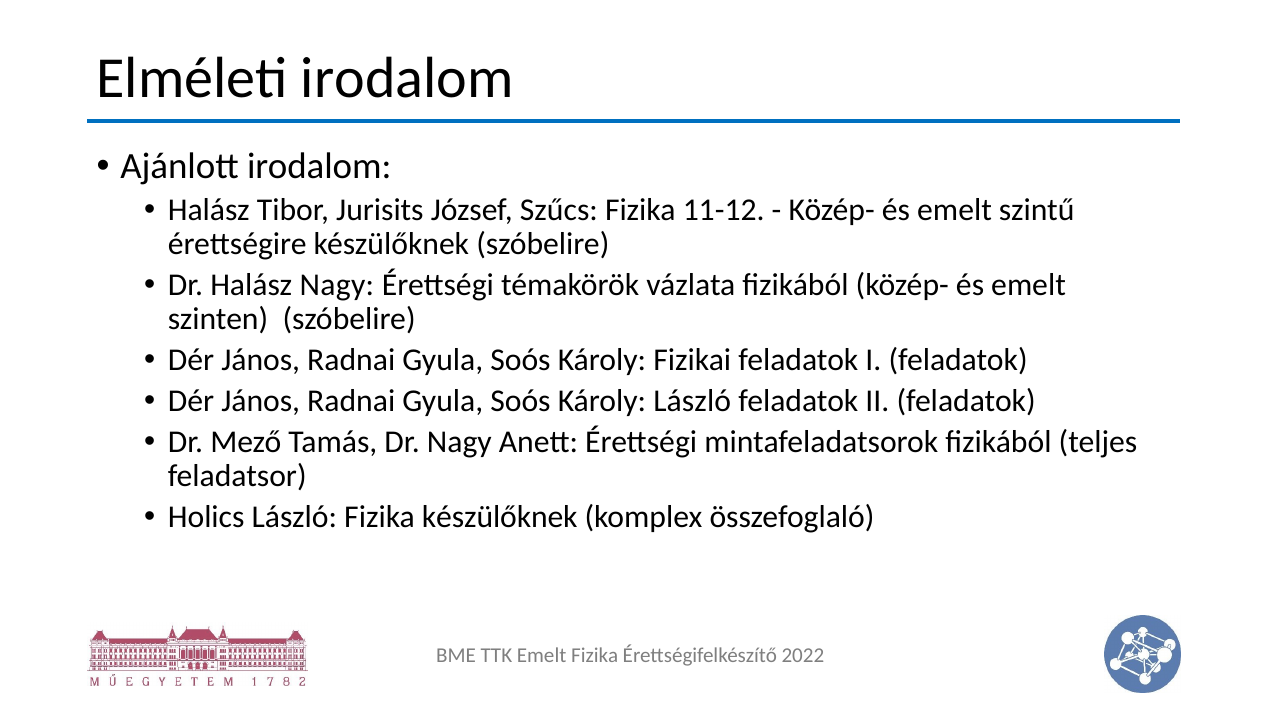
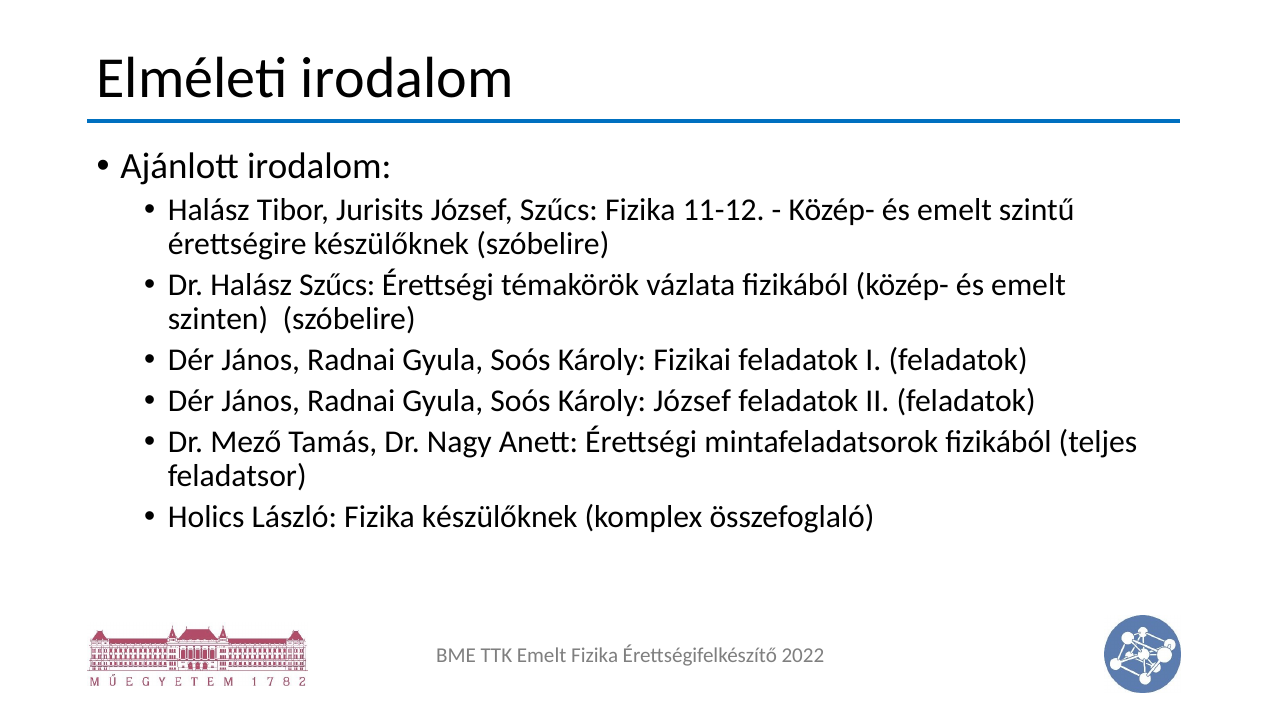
Halász Nagy: Nagy -> Szűcs (337, 285)
Károly László: László -> József (692, 401)
